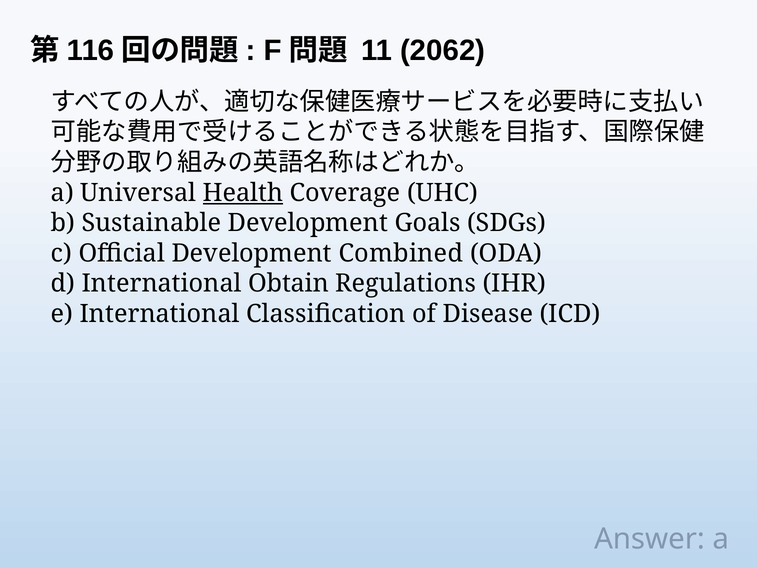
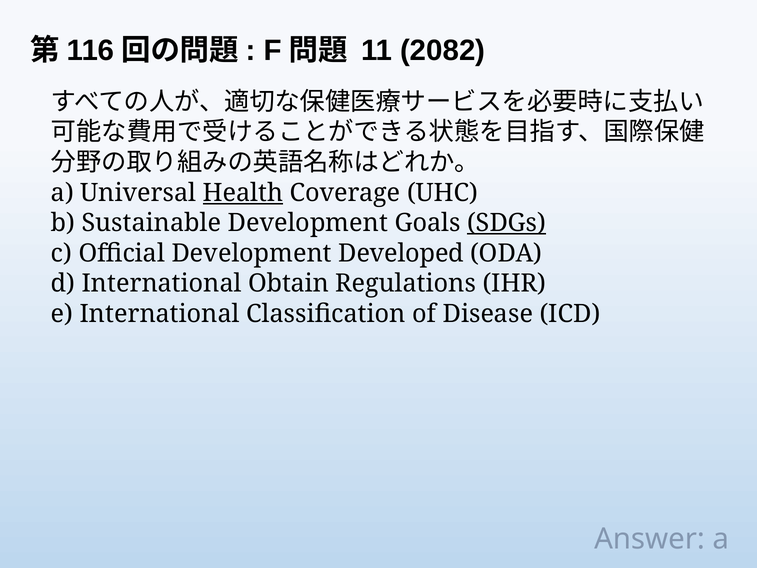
2062: 2062 -> 2082 (443, 50)
SDGs underline: none -> present (507, 223)
Combined: Combined -> Developed (401, 253)
